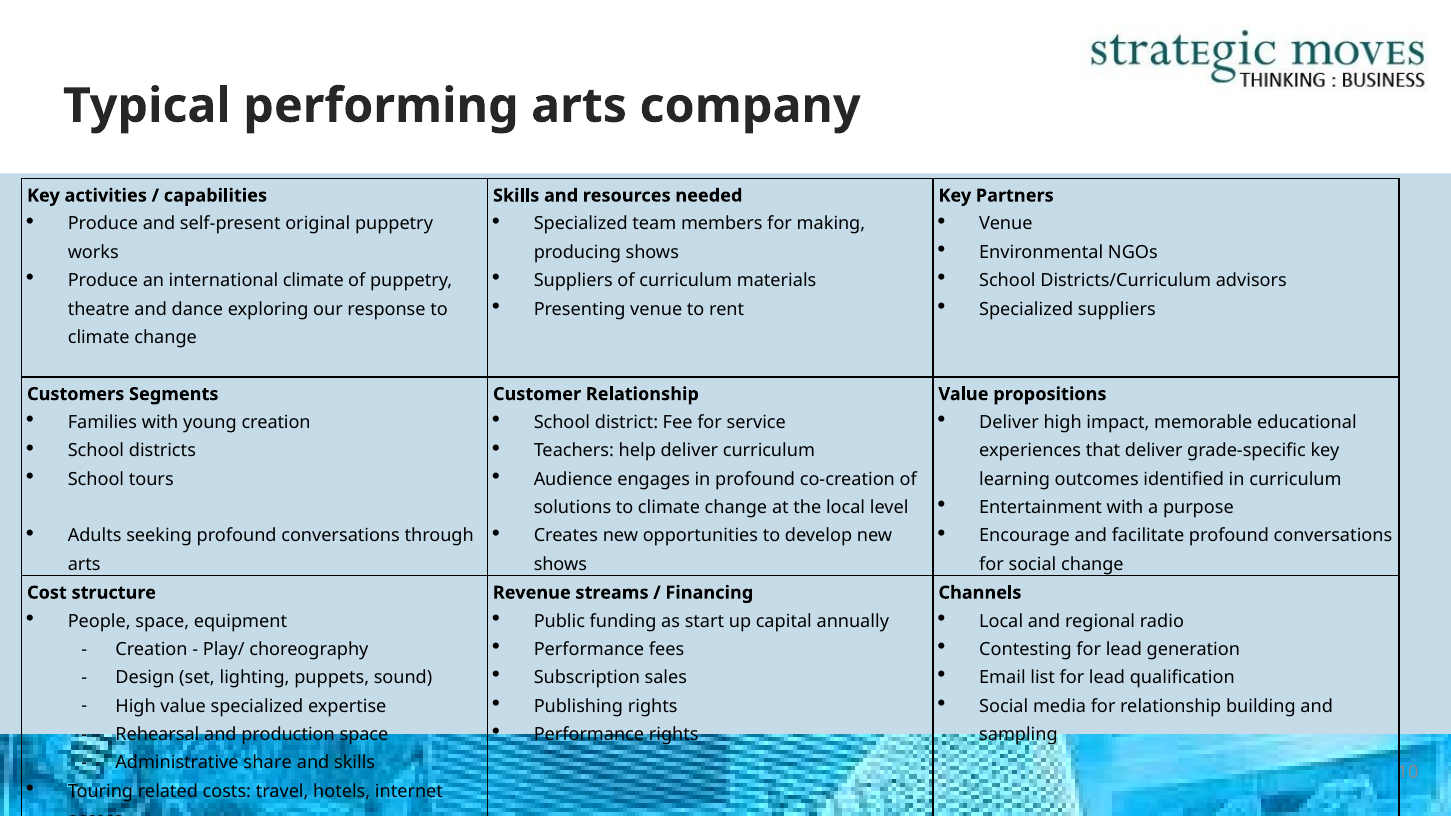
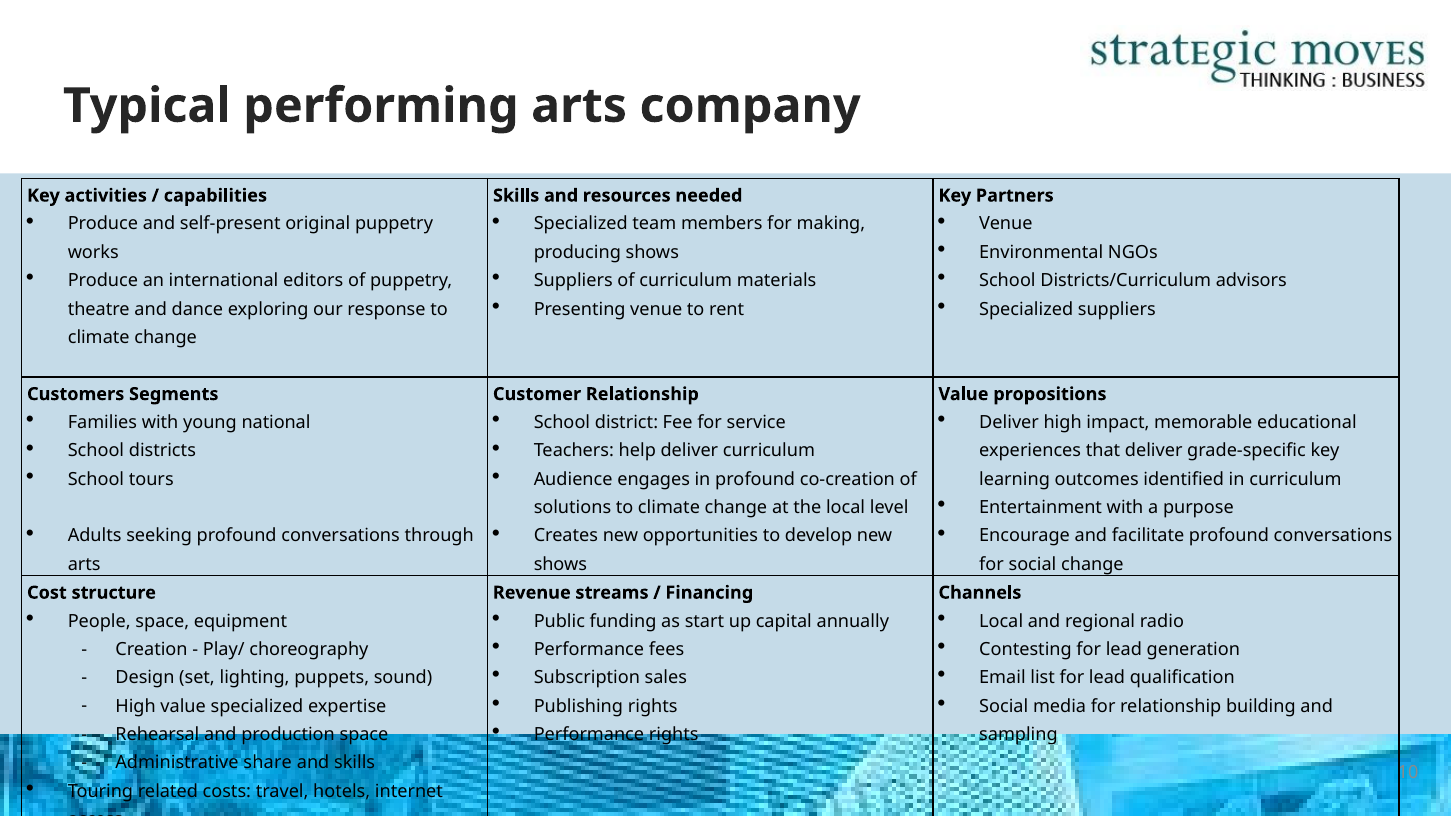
international climate: climate -> editors (313, 281)
young creation: creation -> national (276, 423)
